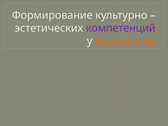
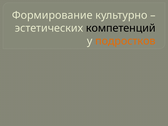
компетенций colour: purple -> black (121, 28)
